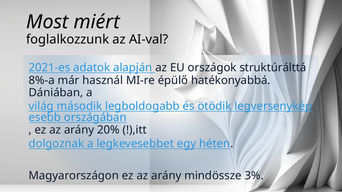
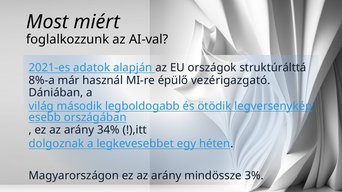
hatékonyabbá: hatékonyabbá -> vezérigazgató (231, 80)
20%: 20% -> 34% (108, 130)
